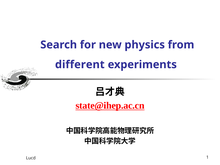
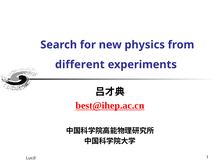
state@ihep.ac.cn: state@ihep.ac.cn -> best@ihep.ac.cn (110, 106)
